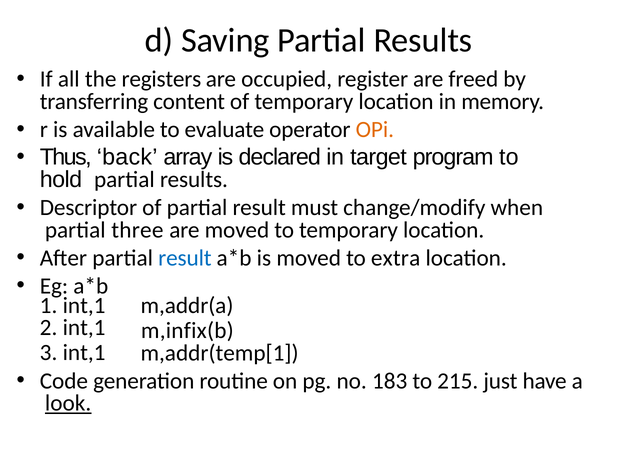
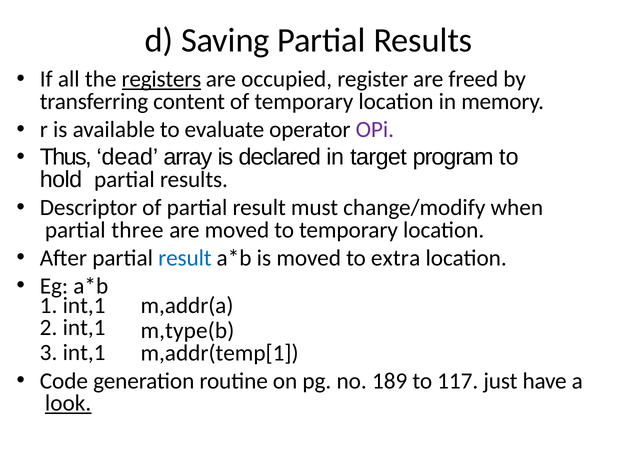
registers underline: none -> present (161, 79)
OPi colour: orange -> purple (375, 130)
back: back -> dead (127, 157)
m,infix(b: m,infix(b -> m,type(b (187, 331)
183: 183 -> 189 (390, 381)
215: 215 -> 117 (458, 381)
